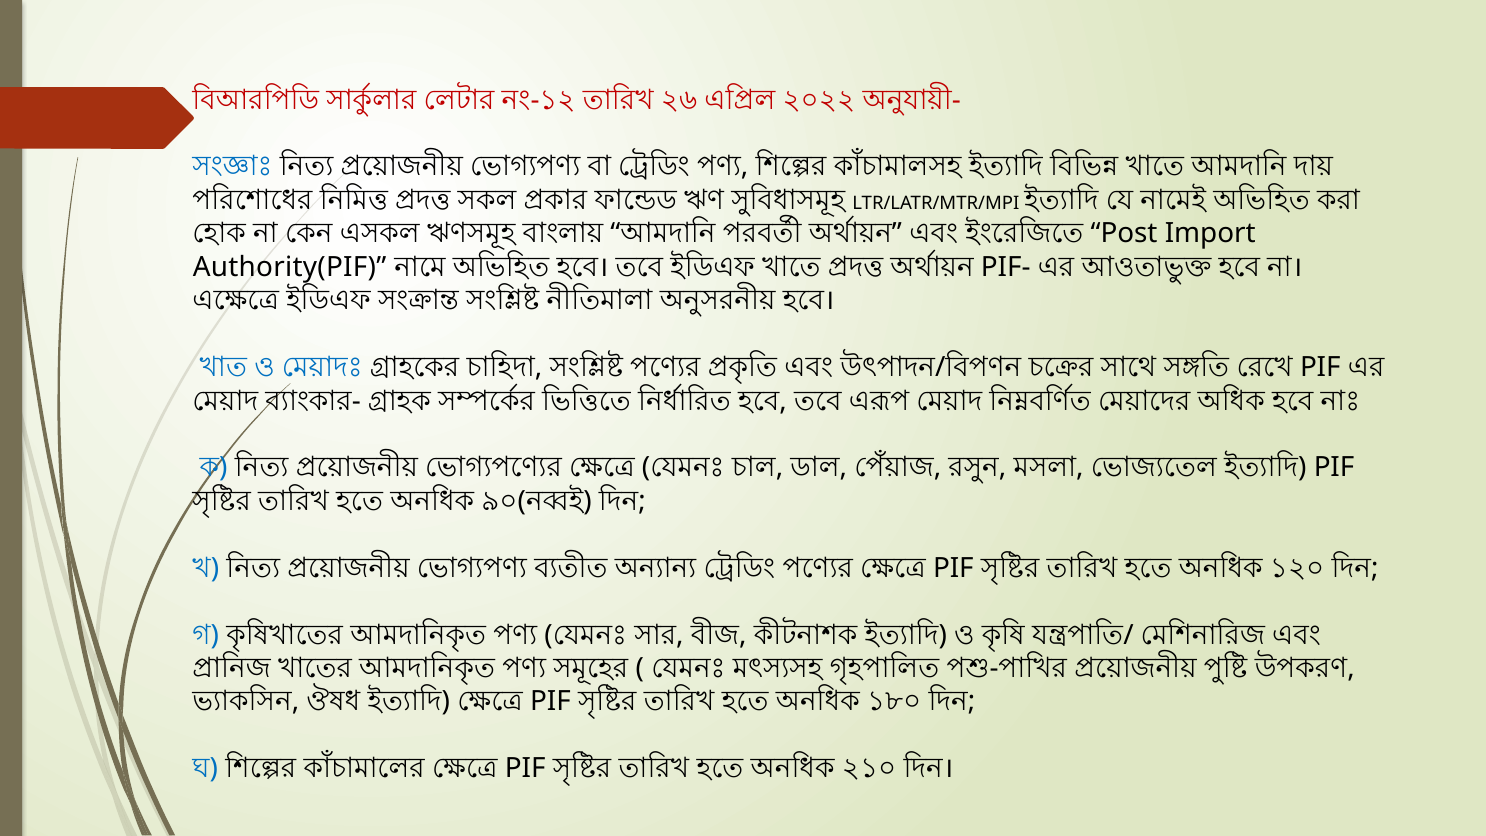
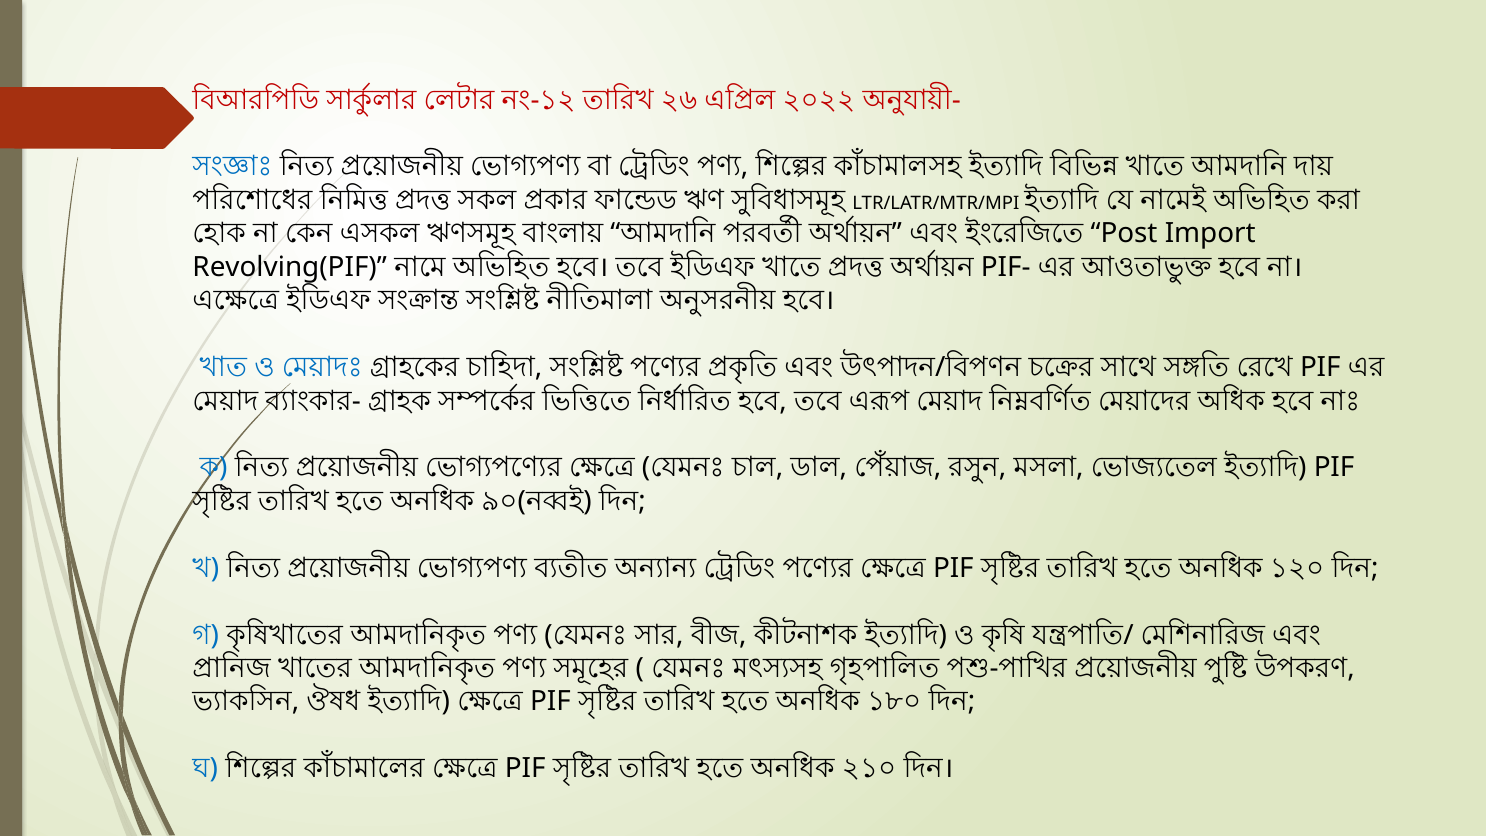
Authority(PIF: Authority(PIF -> Revolving(PIF (290, 267)
